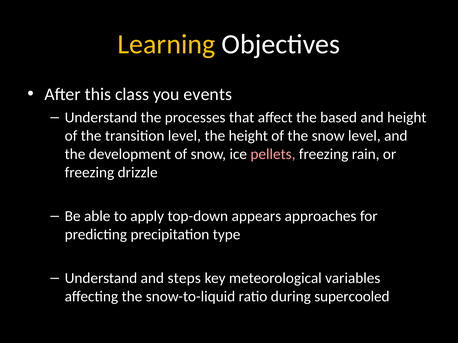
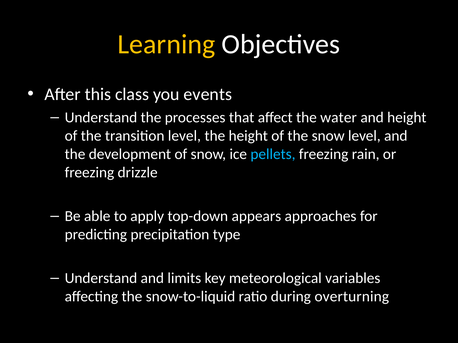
based: based -> water (339, 118)
pellets colour: pink -> light blue (273, 154)
steps: steps -> limits (184, 278)
supercooled: supercooled -> overturning (352, 297)
